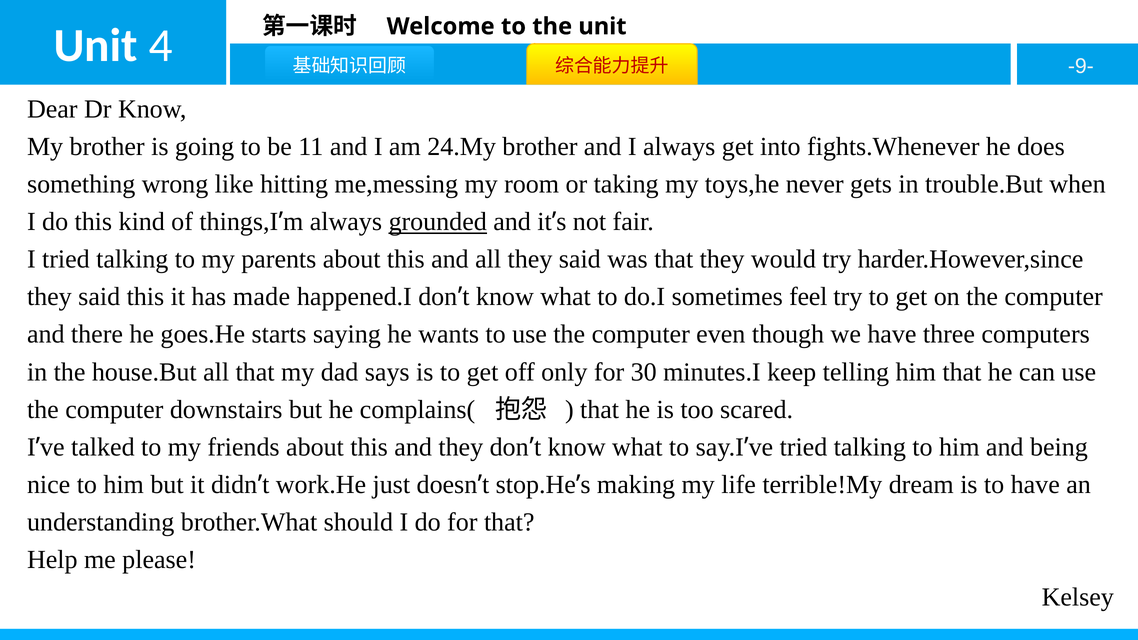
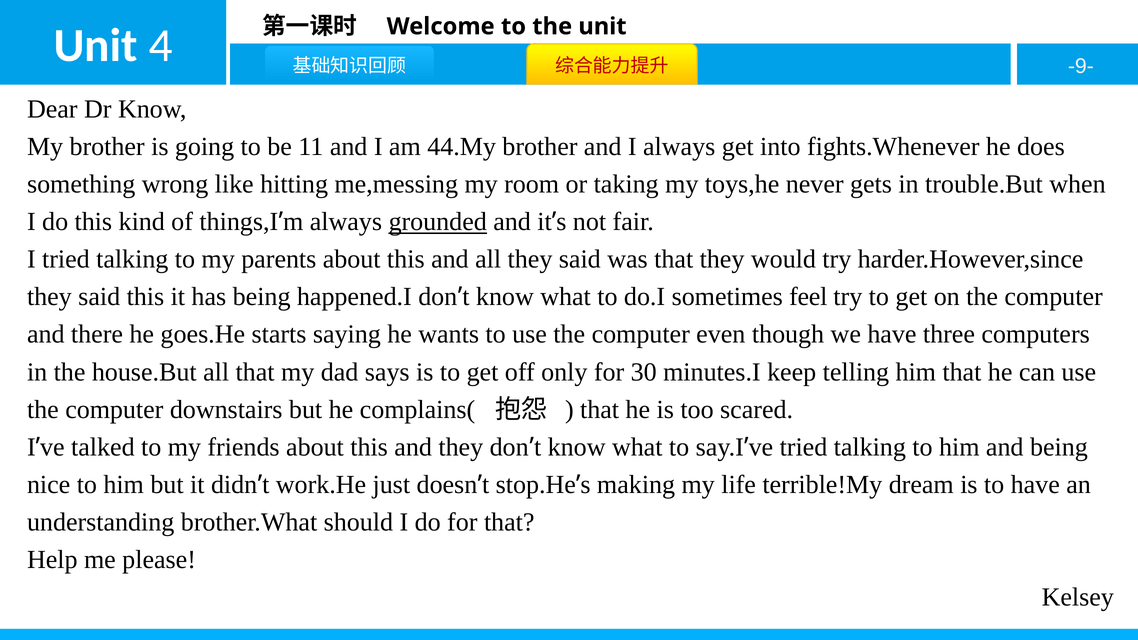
24.My: 24.My -> 44.My (462, 147)
has made: made -> being (262, 297)
